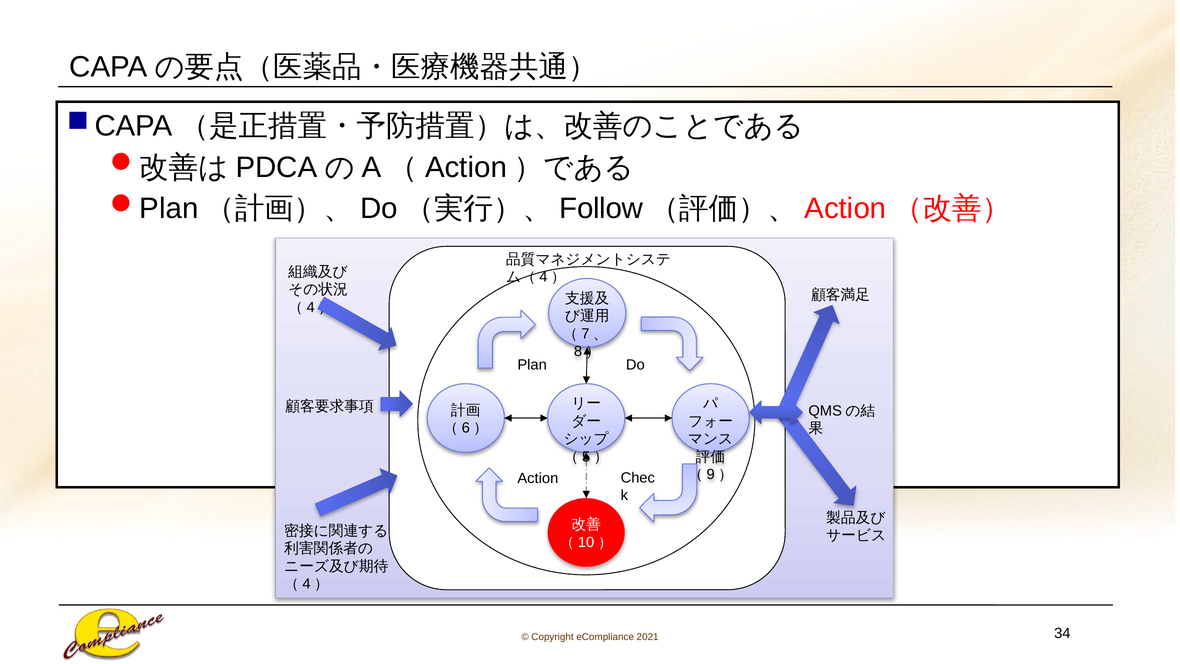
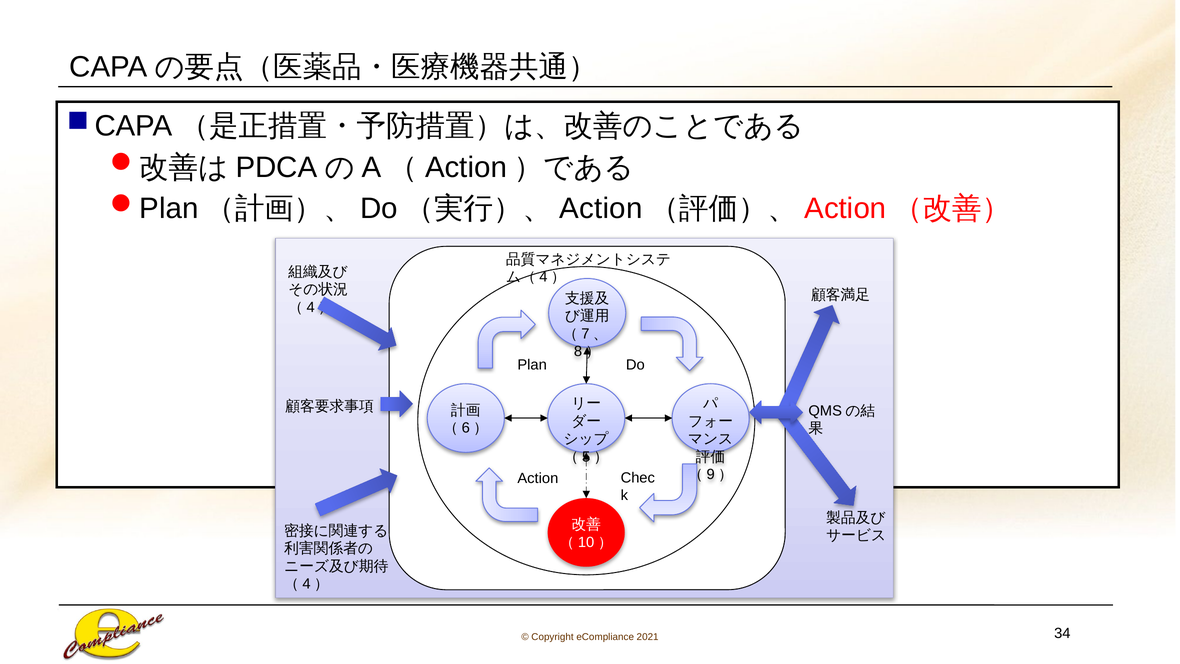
Follow: Follow -> Action (601, 209)
